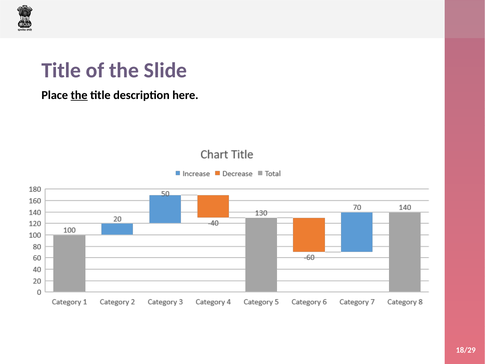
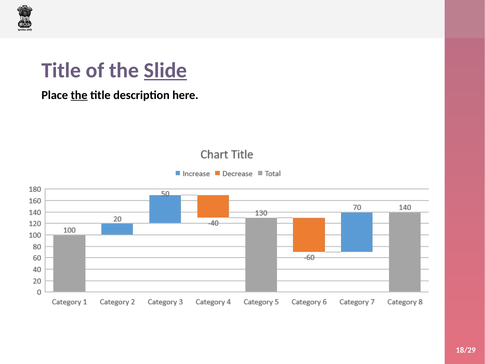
Slide underline: none -> present (166, 70)
